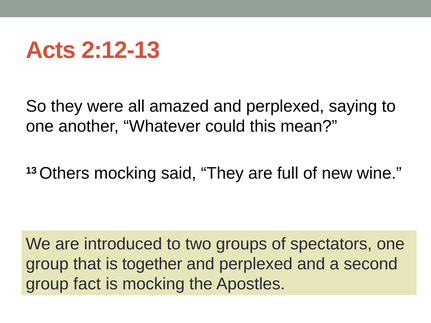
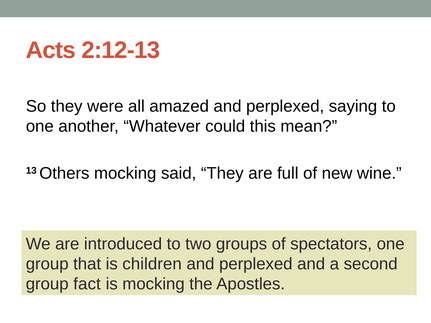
together: together -> children (152, 264)
